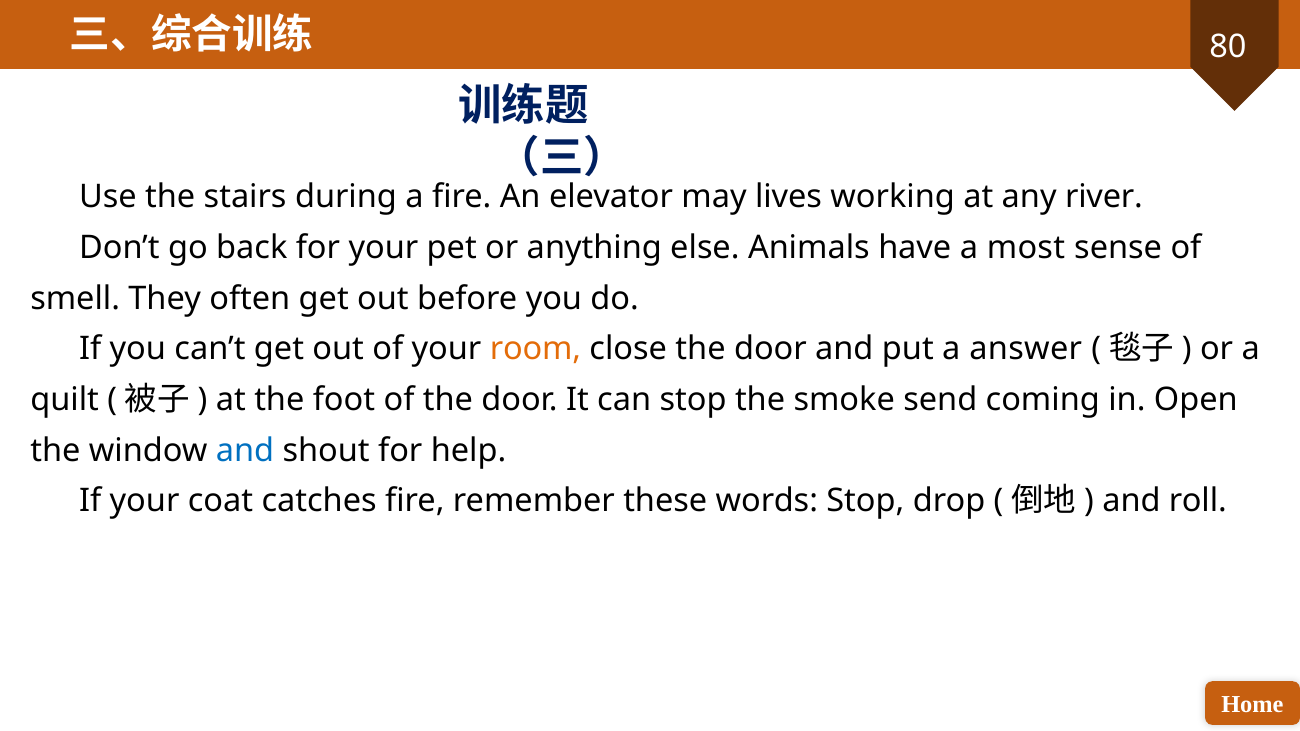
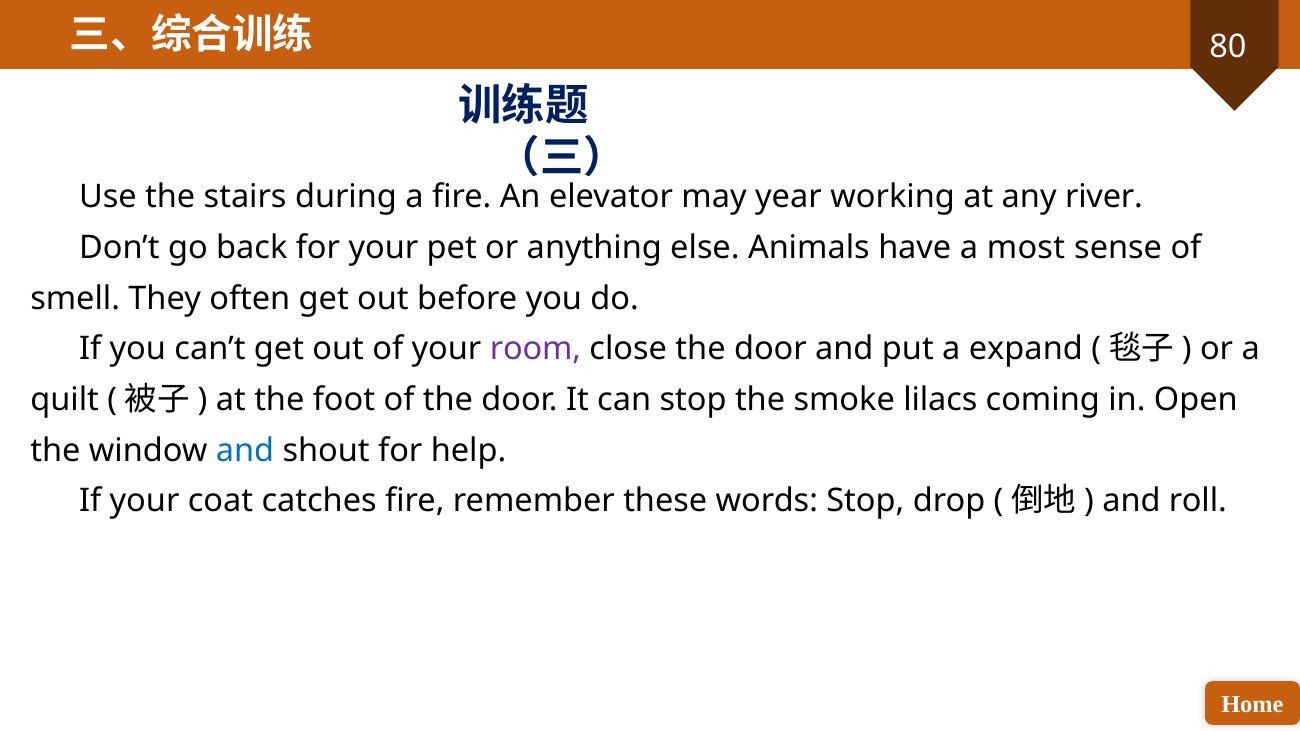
lives: lives -> year (788, 197)
room colour: orange -> purple (536, 349)
answer: answer -> expand (1026, 349)
send: send -> lilacs (940, 400)
